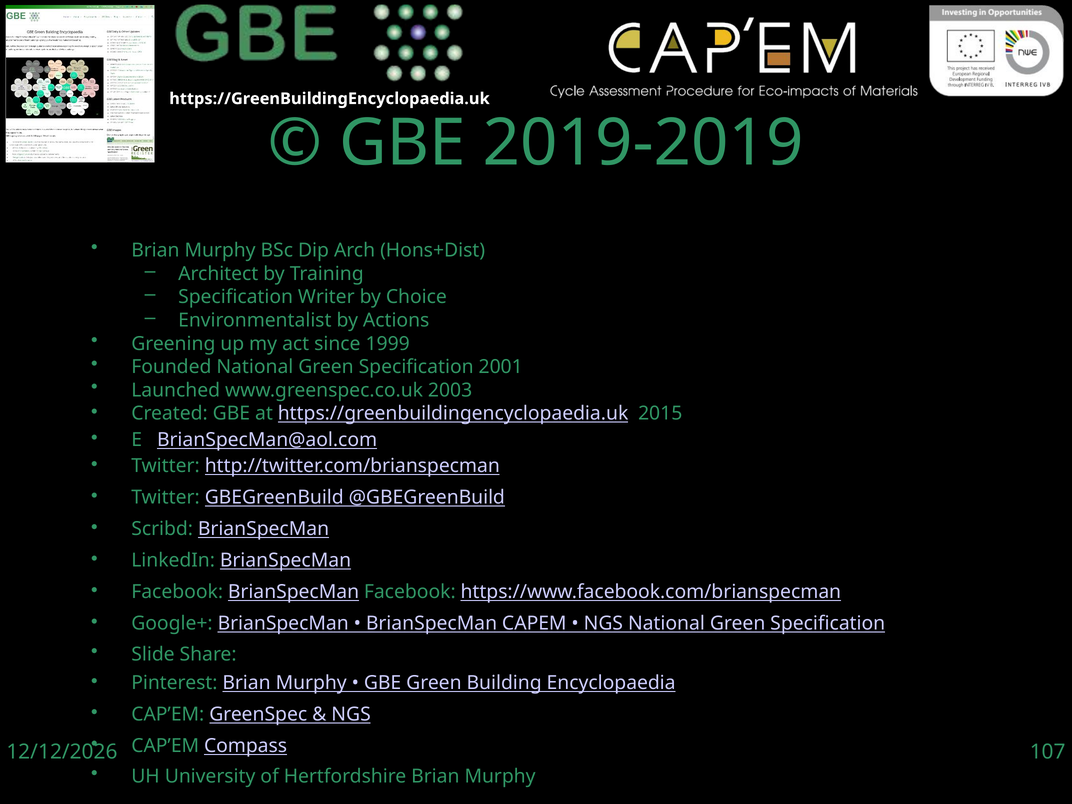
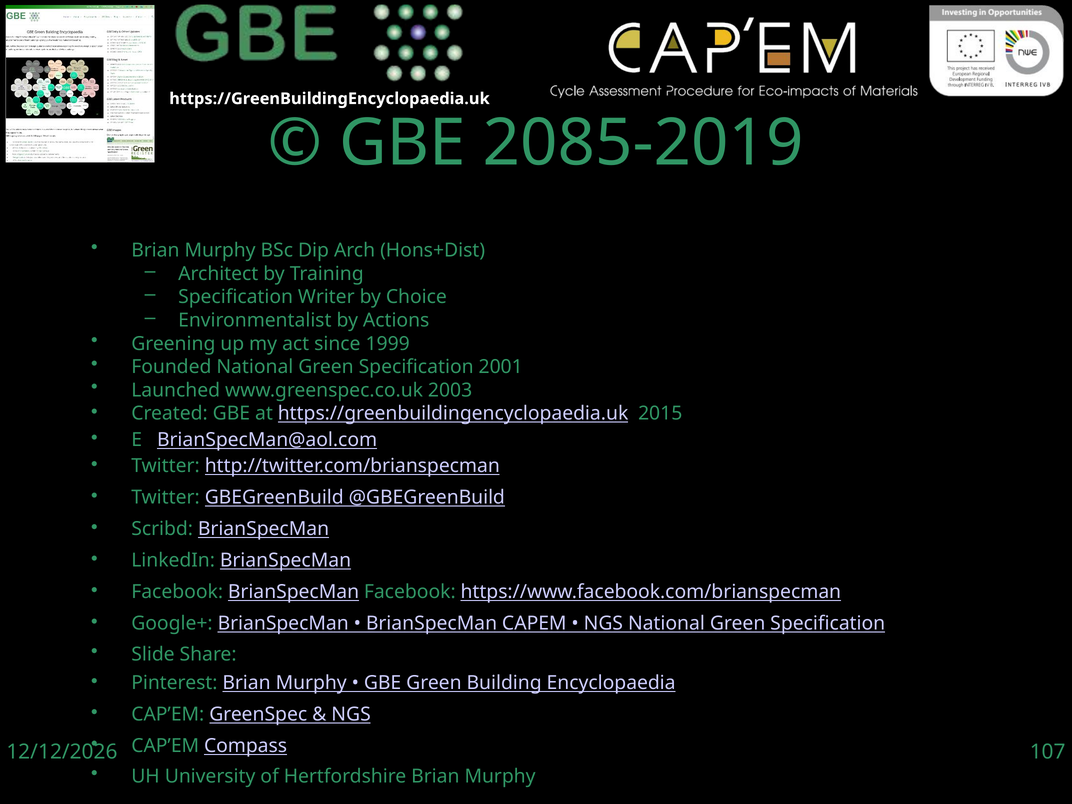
2019-2019: 2019-2019 -> 2085-2019 (643, 143)
